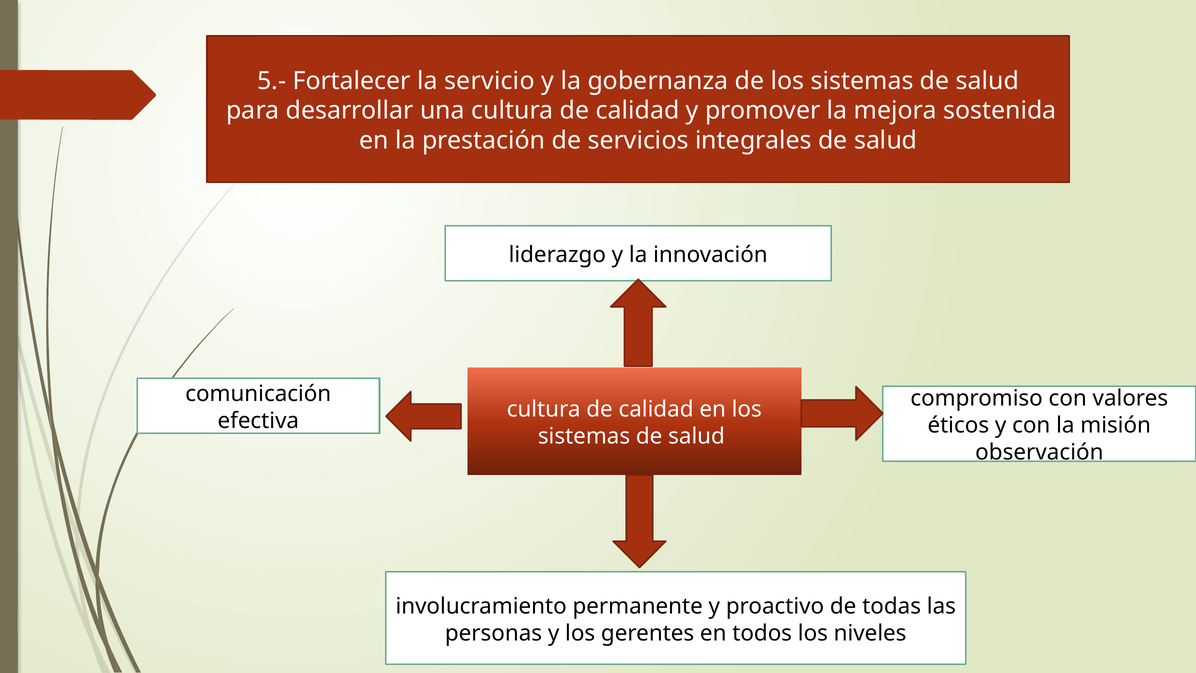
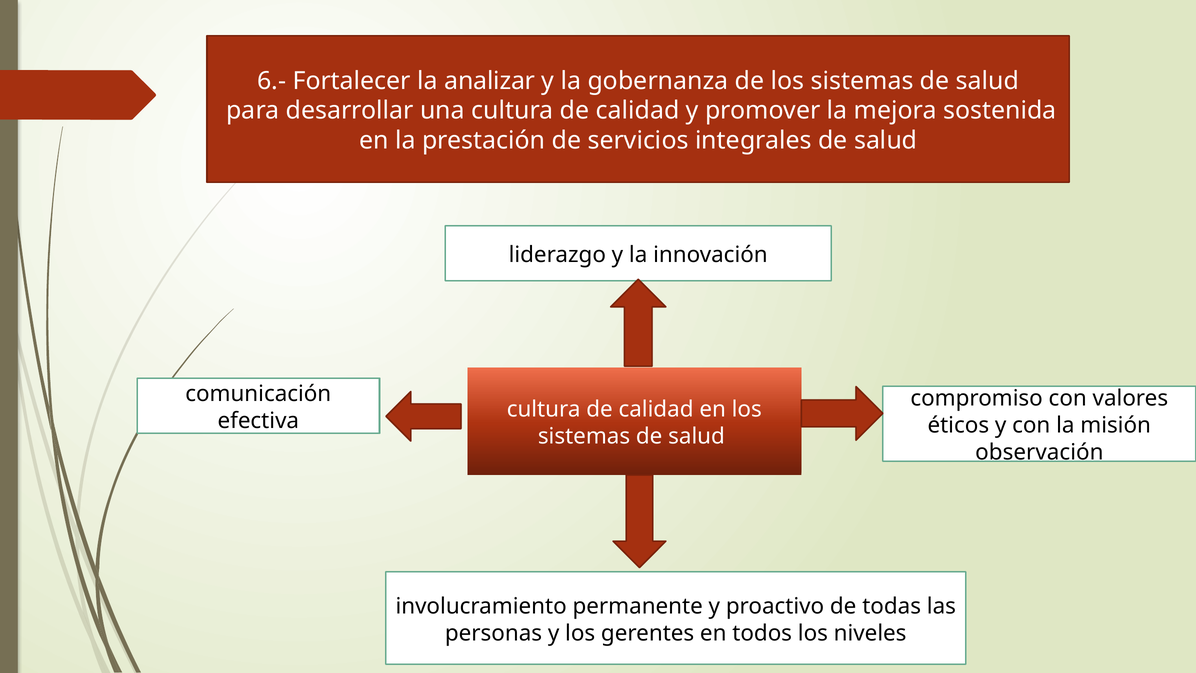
5.-: 5.- -> 6.- (272, 81)
servicio: servicio -> analizar (490, 81)
